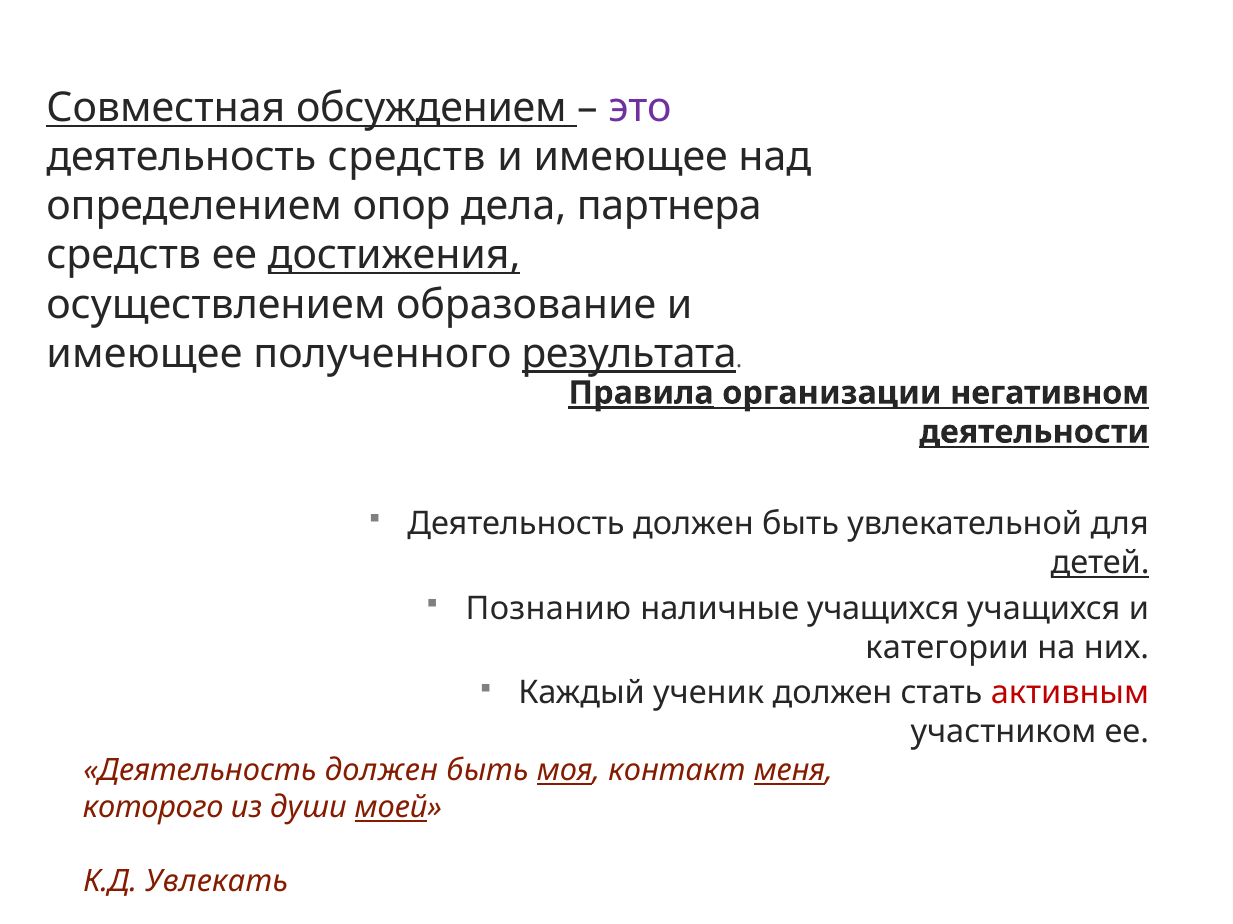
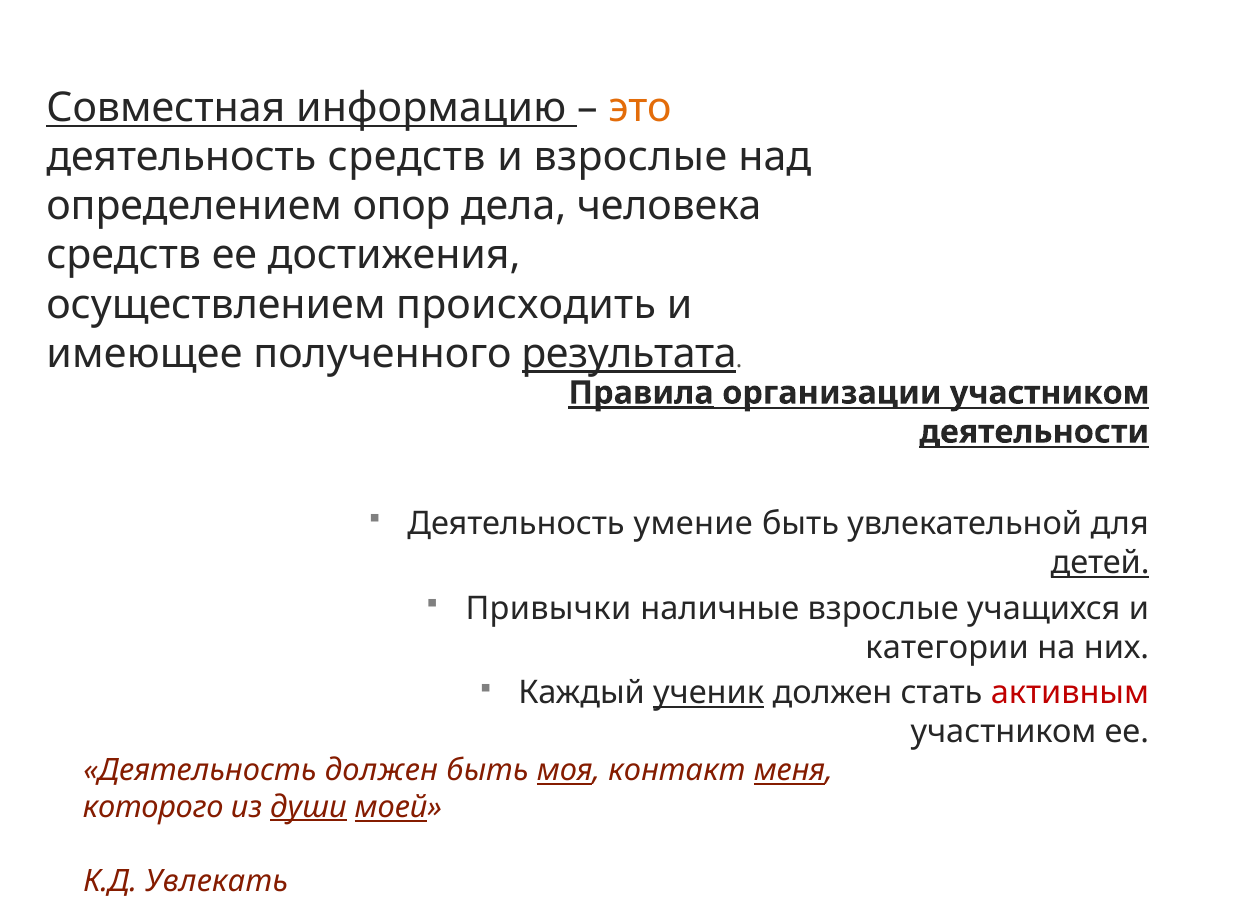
обсуждением: обсуждением -> информацию (431, 108)
это colour: purple -> orange (640, 108)
имеющее: имеющее -> взрослые (630, 157)
партнера: партнера -> человека (669, 206)
достижения underline: present -> none (394, 256)
образование: образование -> происходить (526, 305)
организации негативном: негативном -> участником (1050, 393)
должен: должен -> умение (693, 524)
Познанию: Познанию -> Привычки (548, 609)
наличные учащихся: учащихся -> взрослые (883, 609)
ученик underline: none -> present (709, 694)
души underline: none -> present (308, 808)
